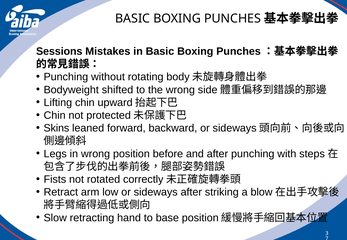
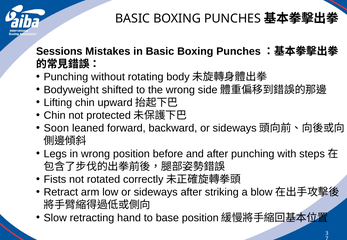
Skins: Skins -> Soon (56, 128)
